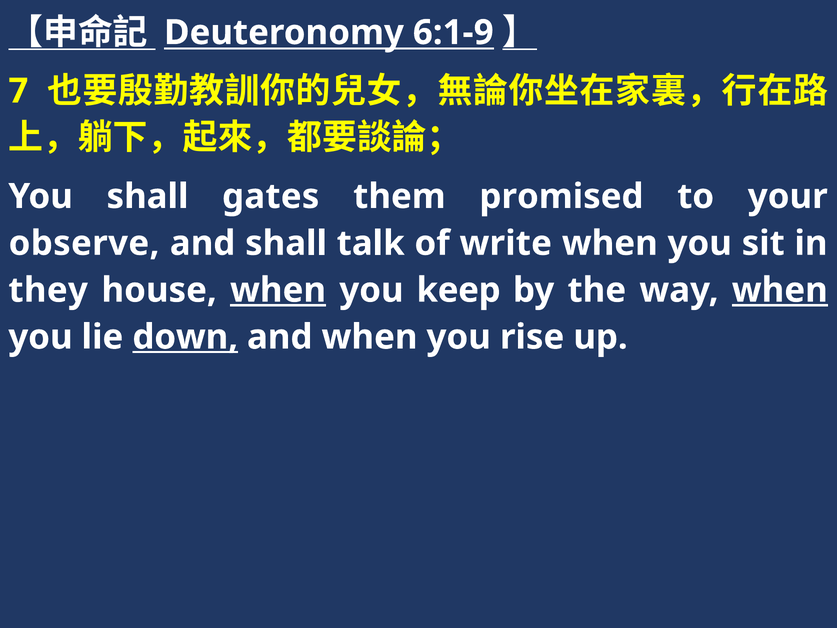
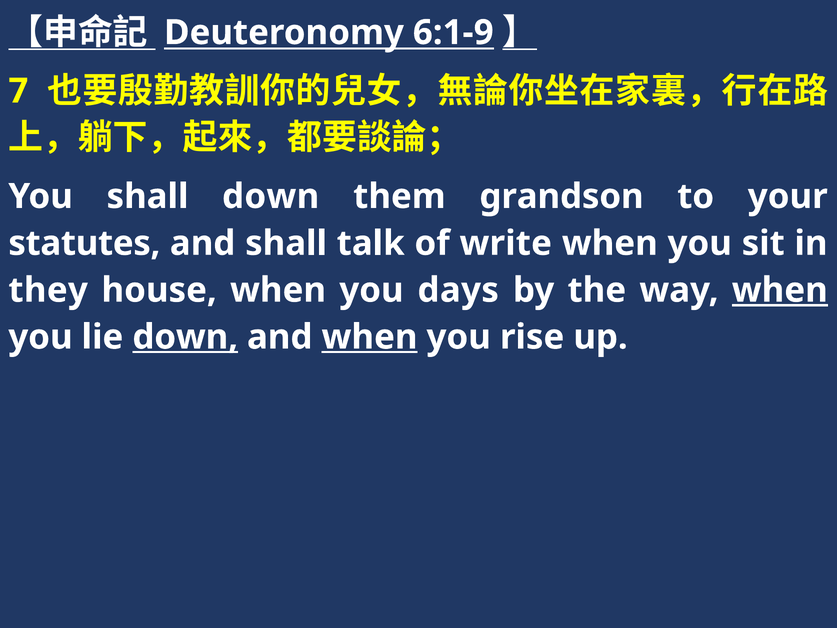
shall gates: gates -> down (271, 196)
promised: promised -> grandson (562, 196)
observe: observe -> statutes (84, 243)
when underline: present -> none (278, 290)
keep: keep -> days (458, 290)
when underline: none -> present (370, 337)
